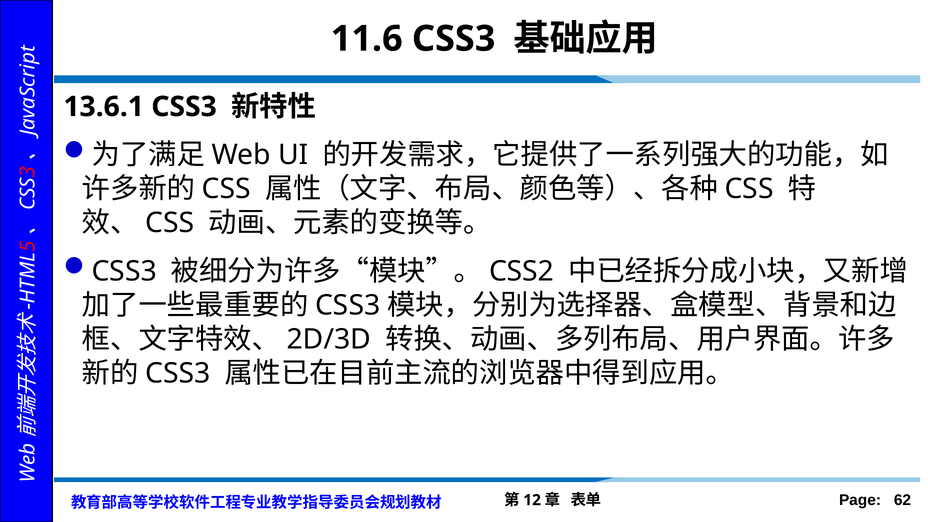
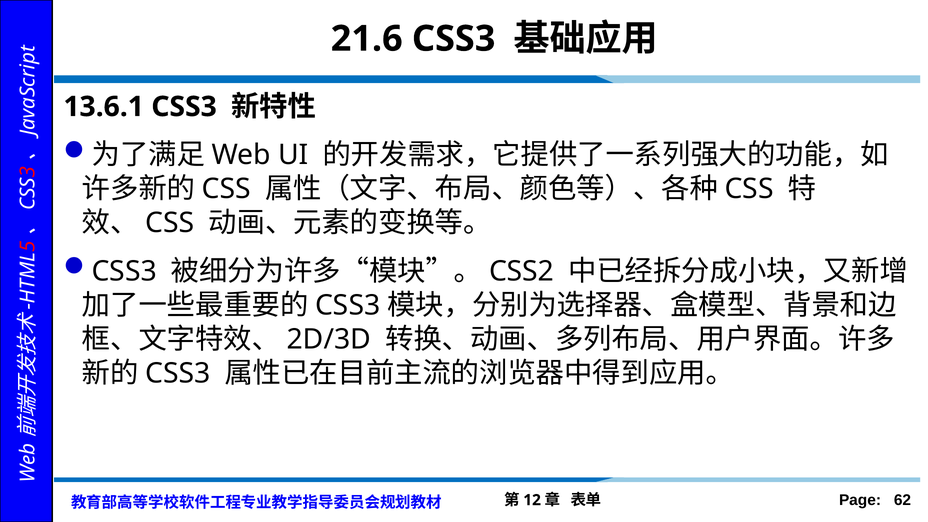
11.6: 11.6 -> 21.6 (367, 39)
